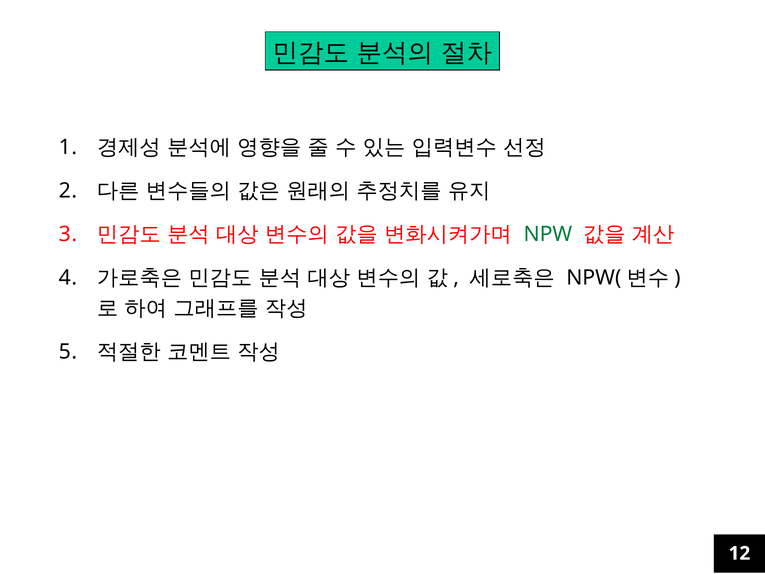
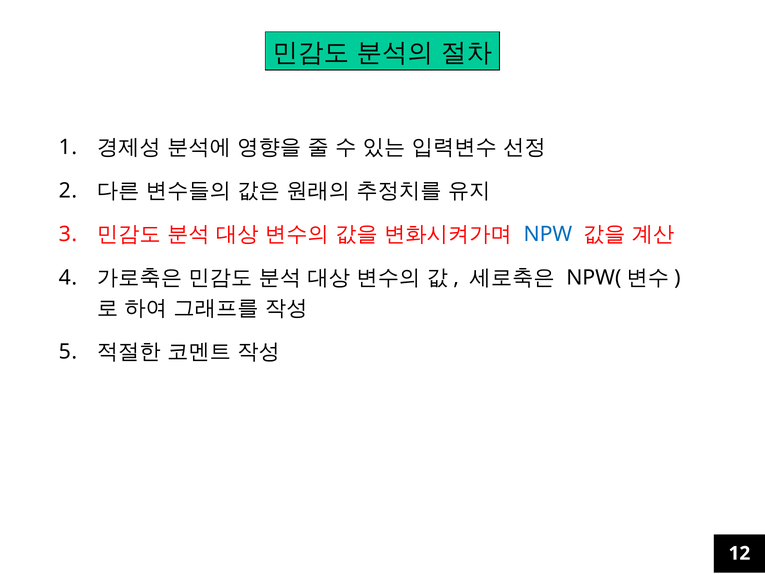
NPW colour: green -> blue (548, 234)
